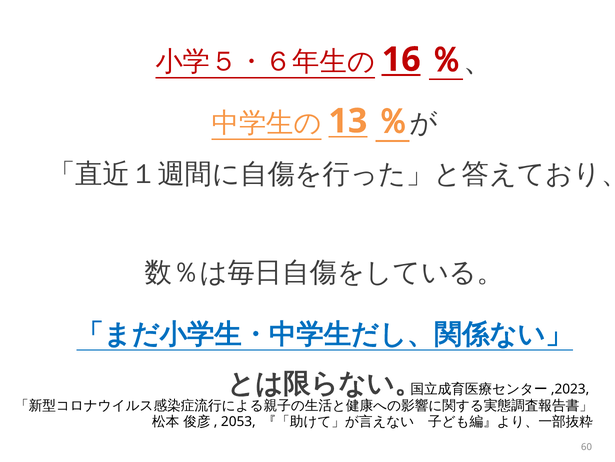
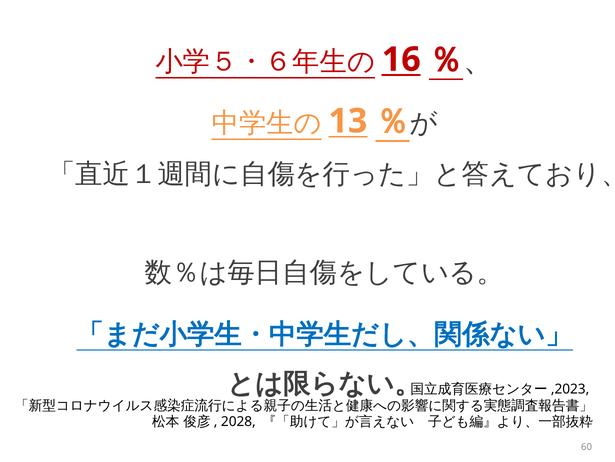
2053: 2053 -> 2028 (238, 421)
